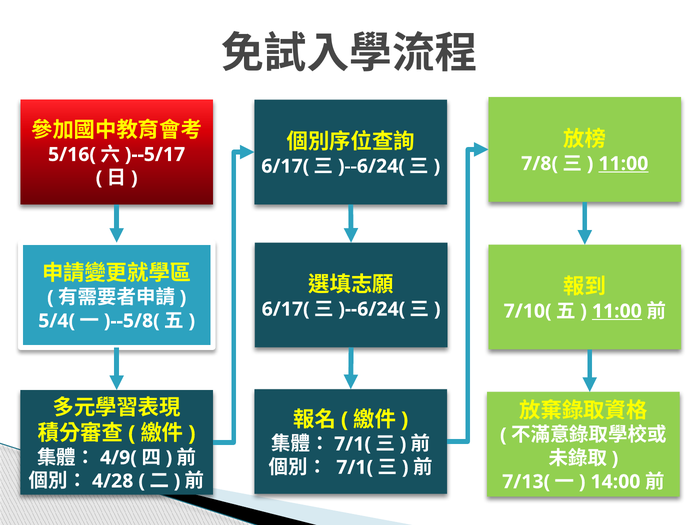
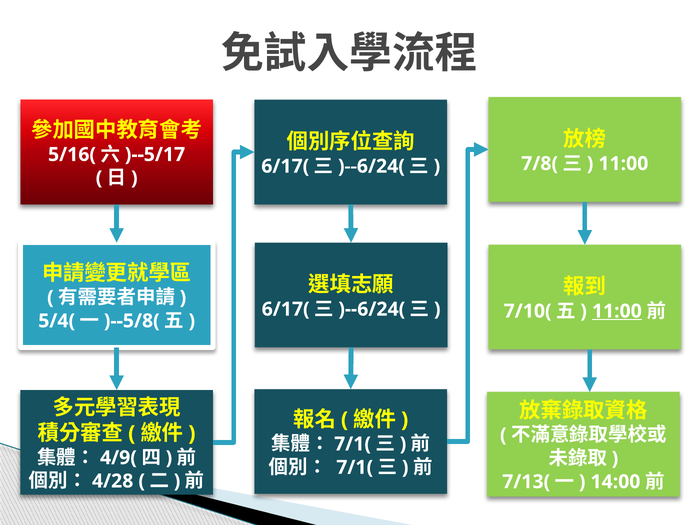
11:00 underline: present -> none (623, 163)
